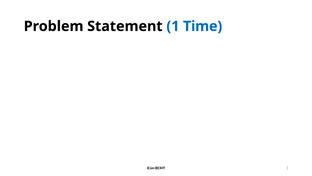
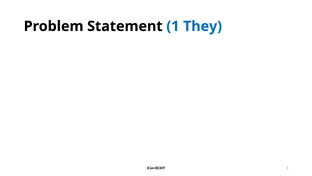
Time: Time -> They (203, 26)
